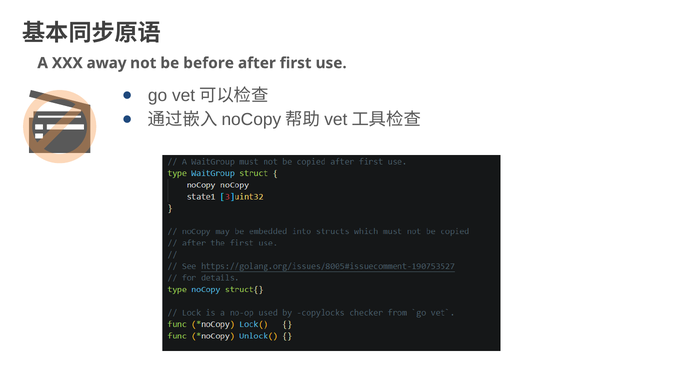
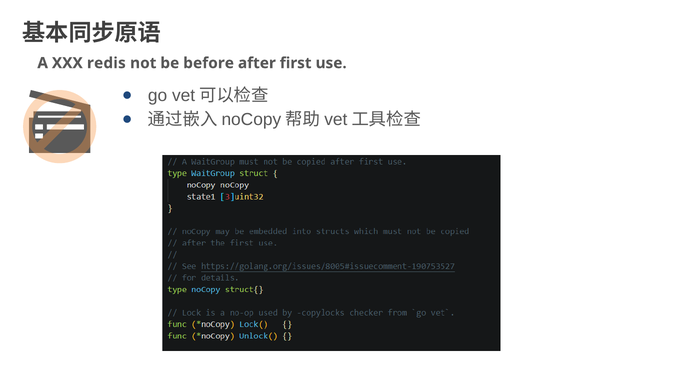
away: away -> redis (106, 63)
